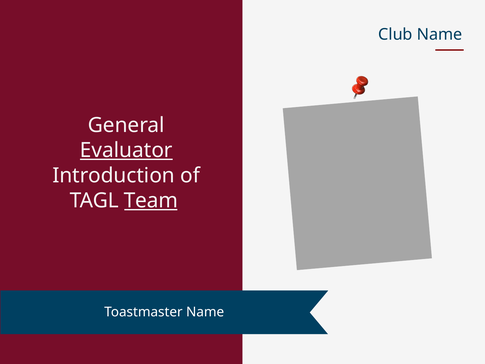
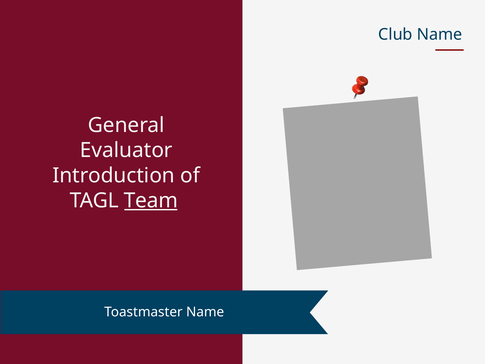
Evaluator underline: present -> none (126, 150)
